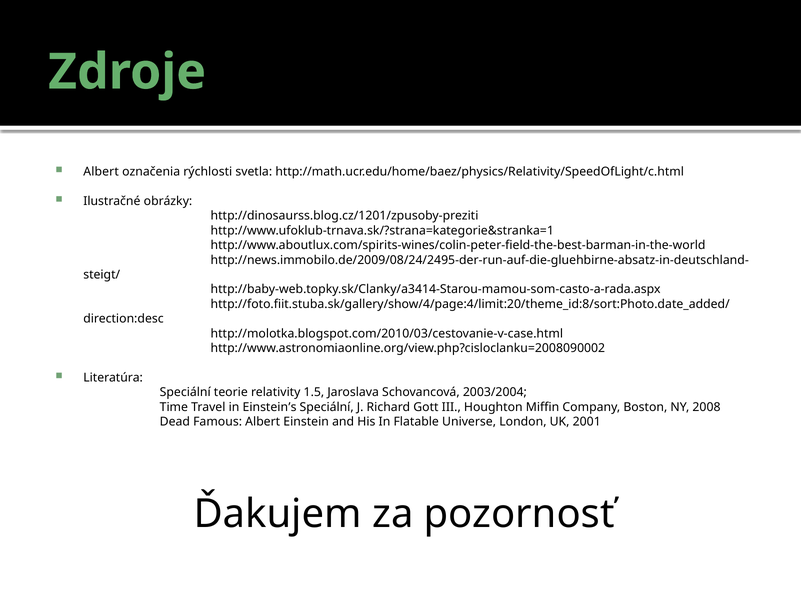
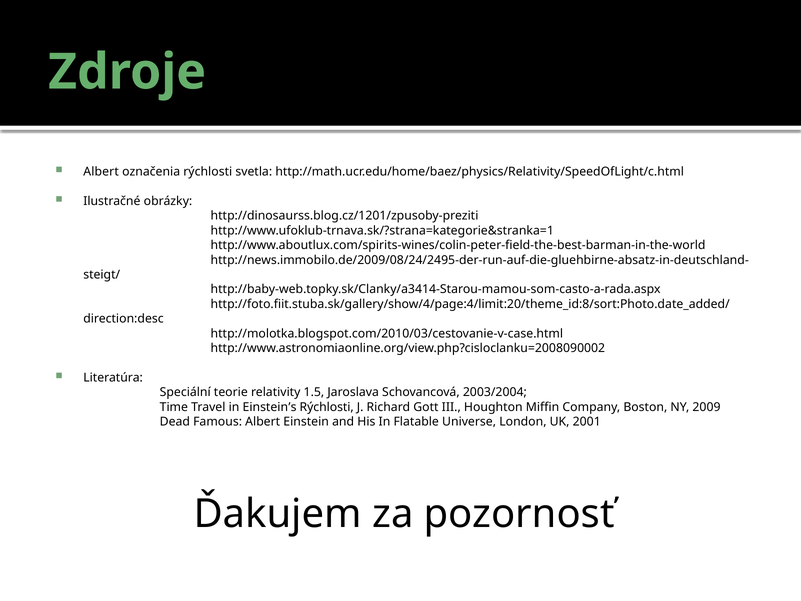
Einstein’s Speciální: Speciální -> Rýchlosti (327, 407)
2008: 2008 -> 2009 (706, 407)
